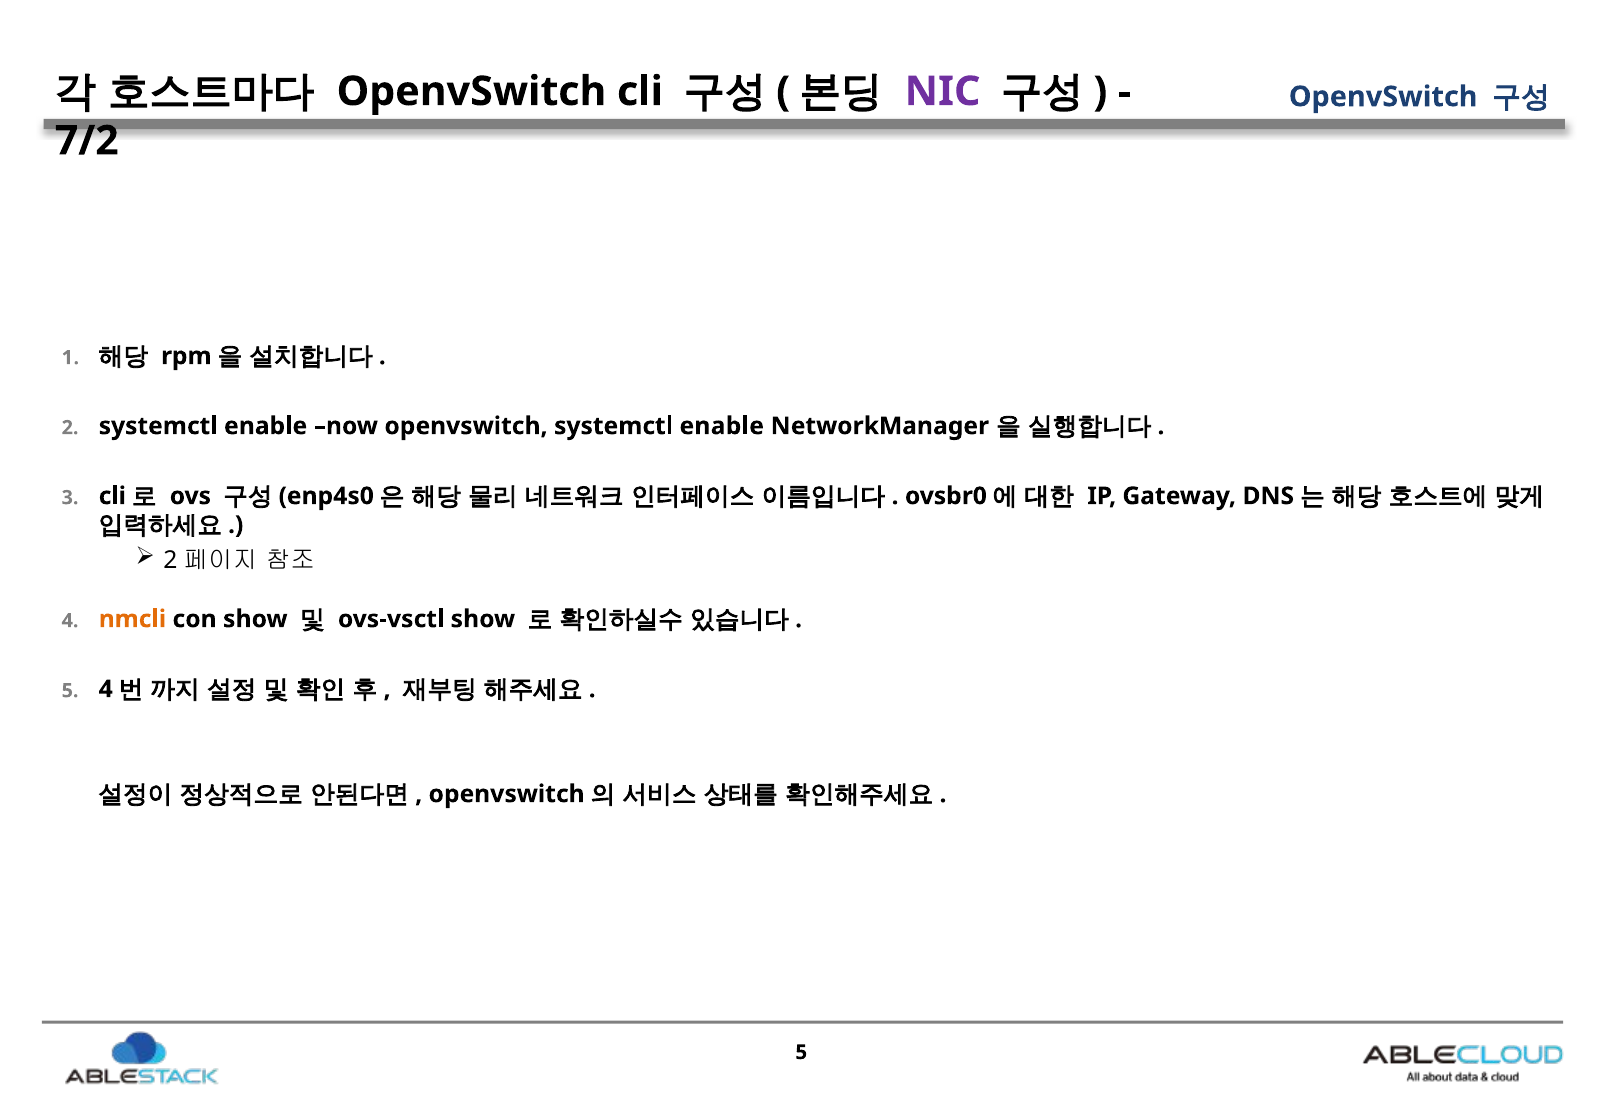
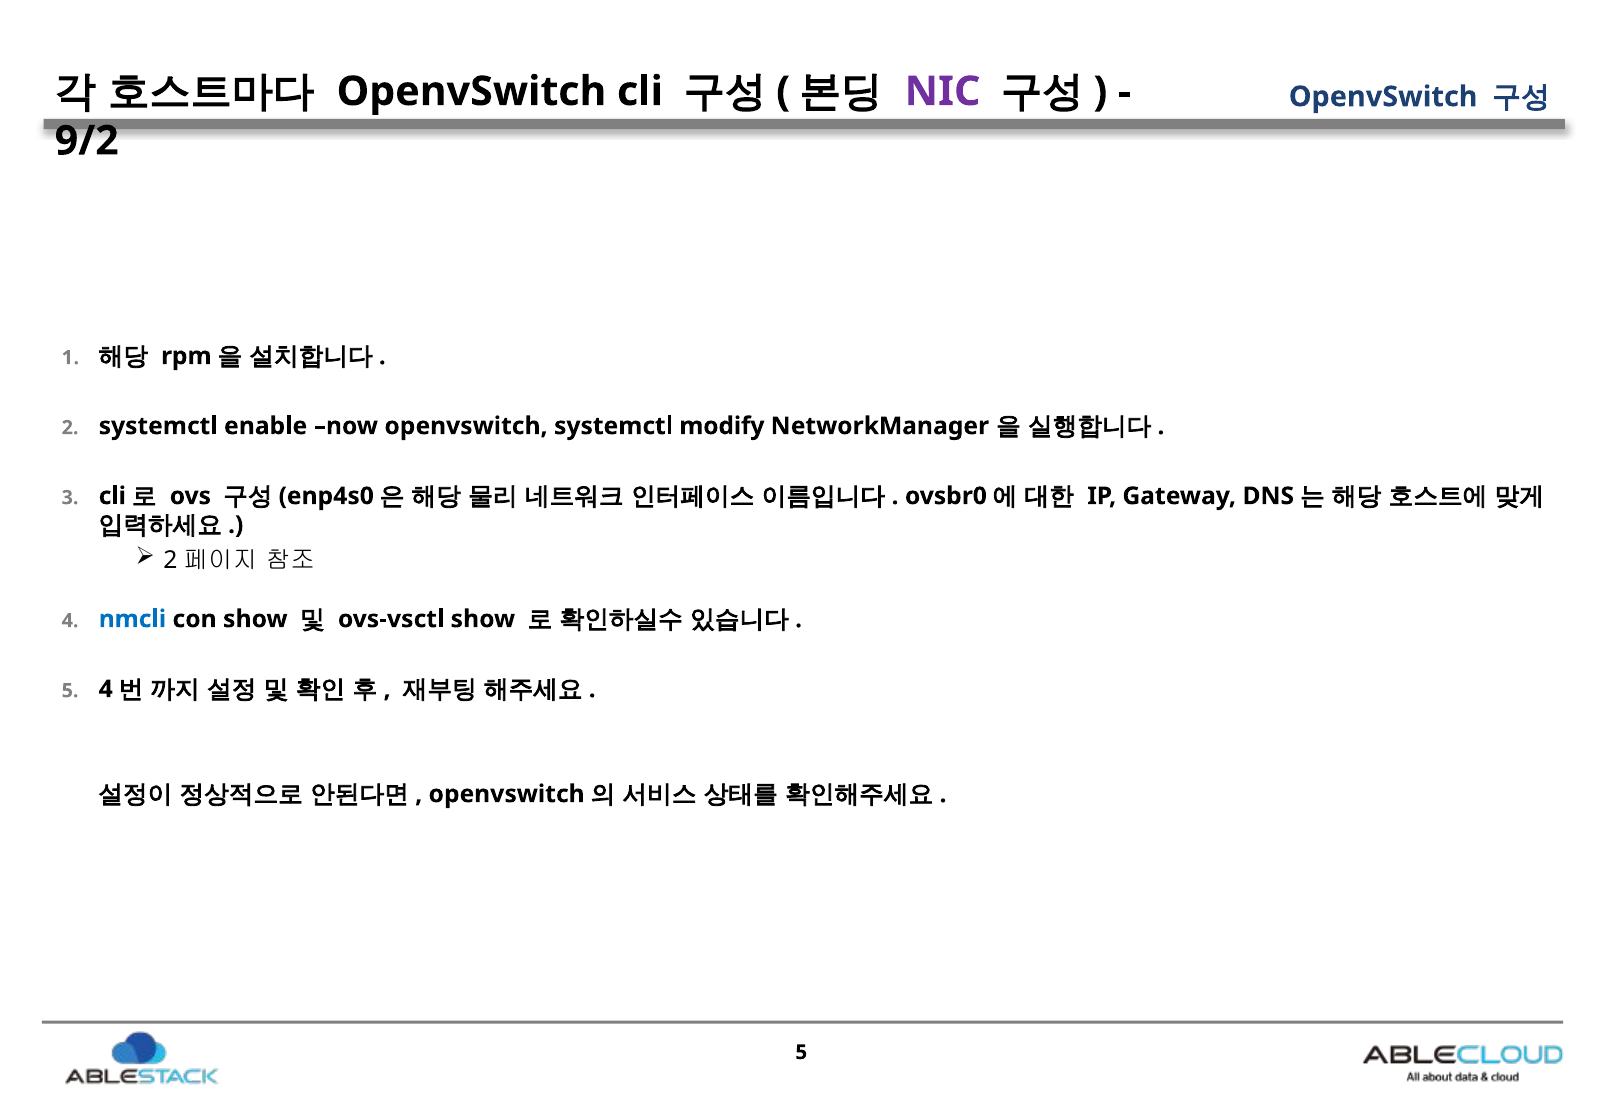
7/2: 7/2 -> 9/2 (87, 141)
openvswitch systemctl enable: enable -> modify (722, 426)
nmcli colour: orange -> blue (132, 619)
